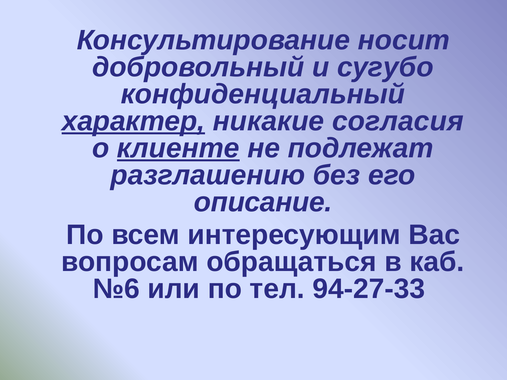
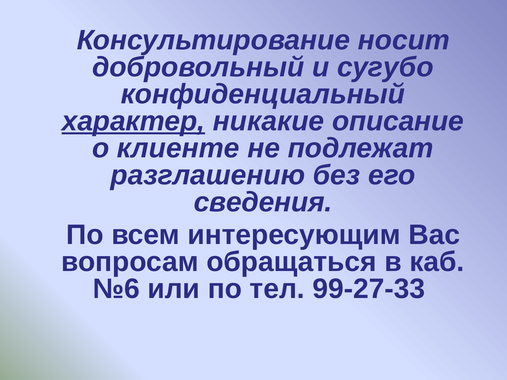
согласия: согласия -> описание (398, 121)
клиенте underline: present -> none (178, 148)
описание: описание -> сведения (263, 202)
94-27-33: 94-27-33 -> 99-27-33 (369, 289)
